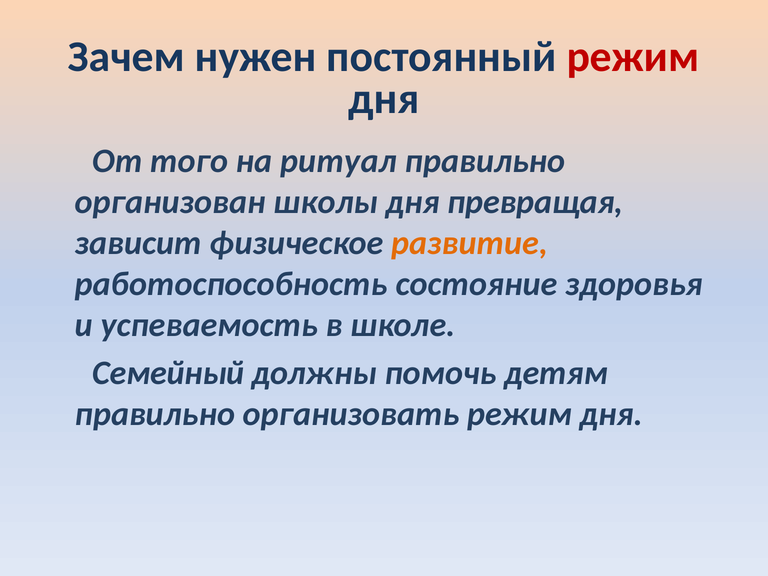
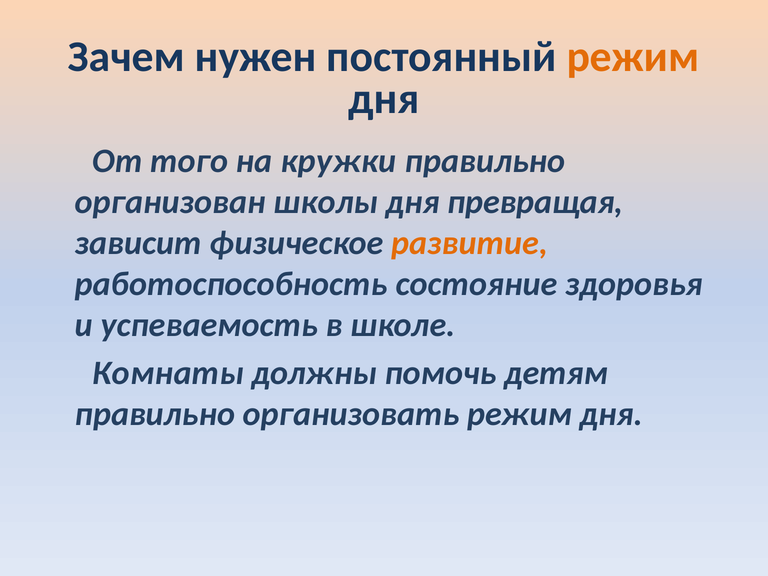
режим colour: red -> orange (633, 57)
ритуал: ритуал -> кружки (338, 161)
Семейный: Семейный -> Комнаты (168, 373)
